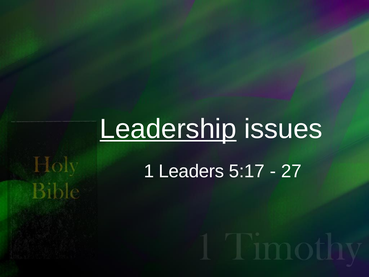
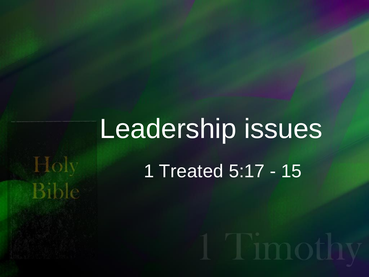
Leadership underline: present -> none (168, 129)
Leaders: Leaders -> Treated (191, 171)
27: 27 -> 15 (291, 171)
